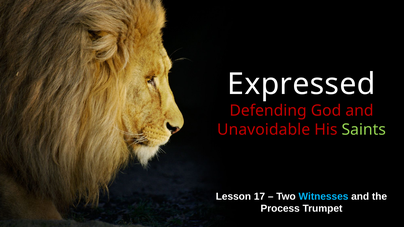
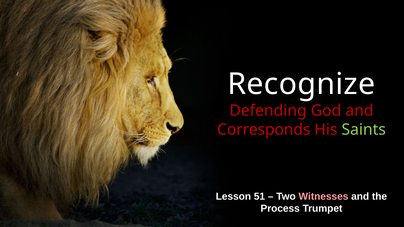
Expressed: Expressed -> Recognize (301, 84)
Unavoidable: Unavoidable -> Corresponds (264, 130)
17: 17 -> 51 (259, 197)
Witnesses colour: light blue -> pink (323, 197)
